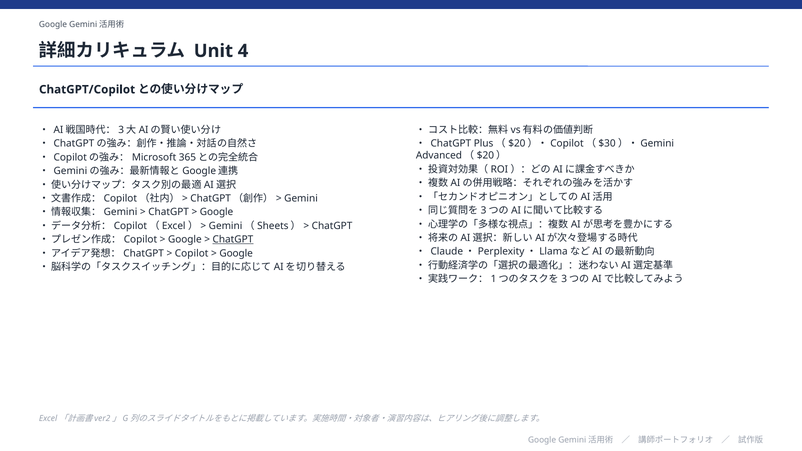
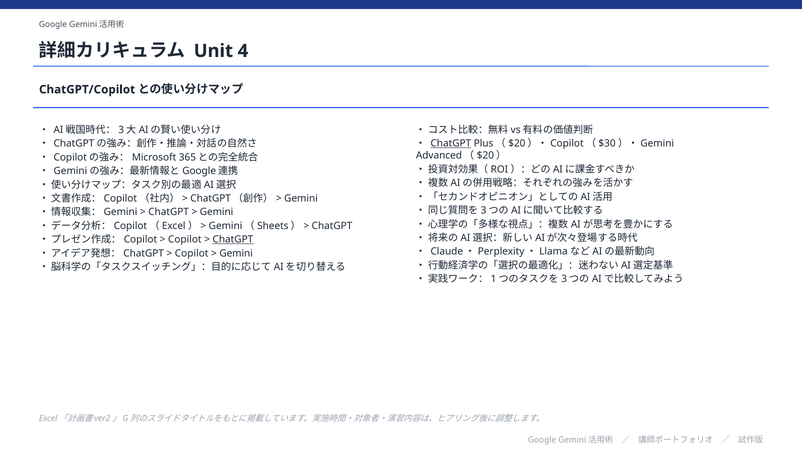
ChatGPT underline: none -> present (451, 144)
Google: Google -> Gemini (217, 212)
Google: Google -> Copilot (185, 240)
Google: Google -> Gemini (236, 253)
